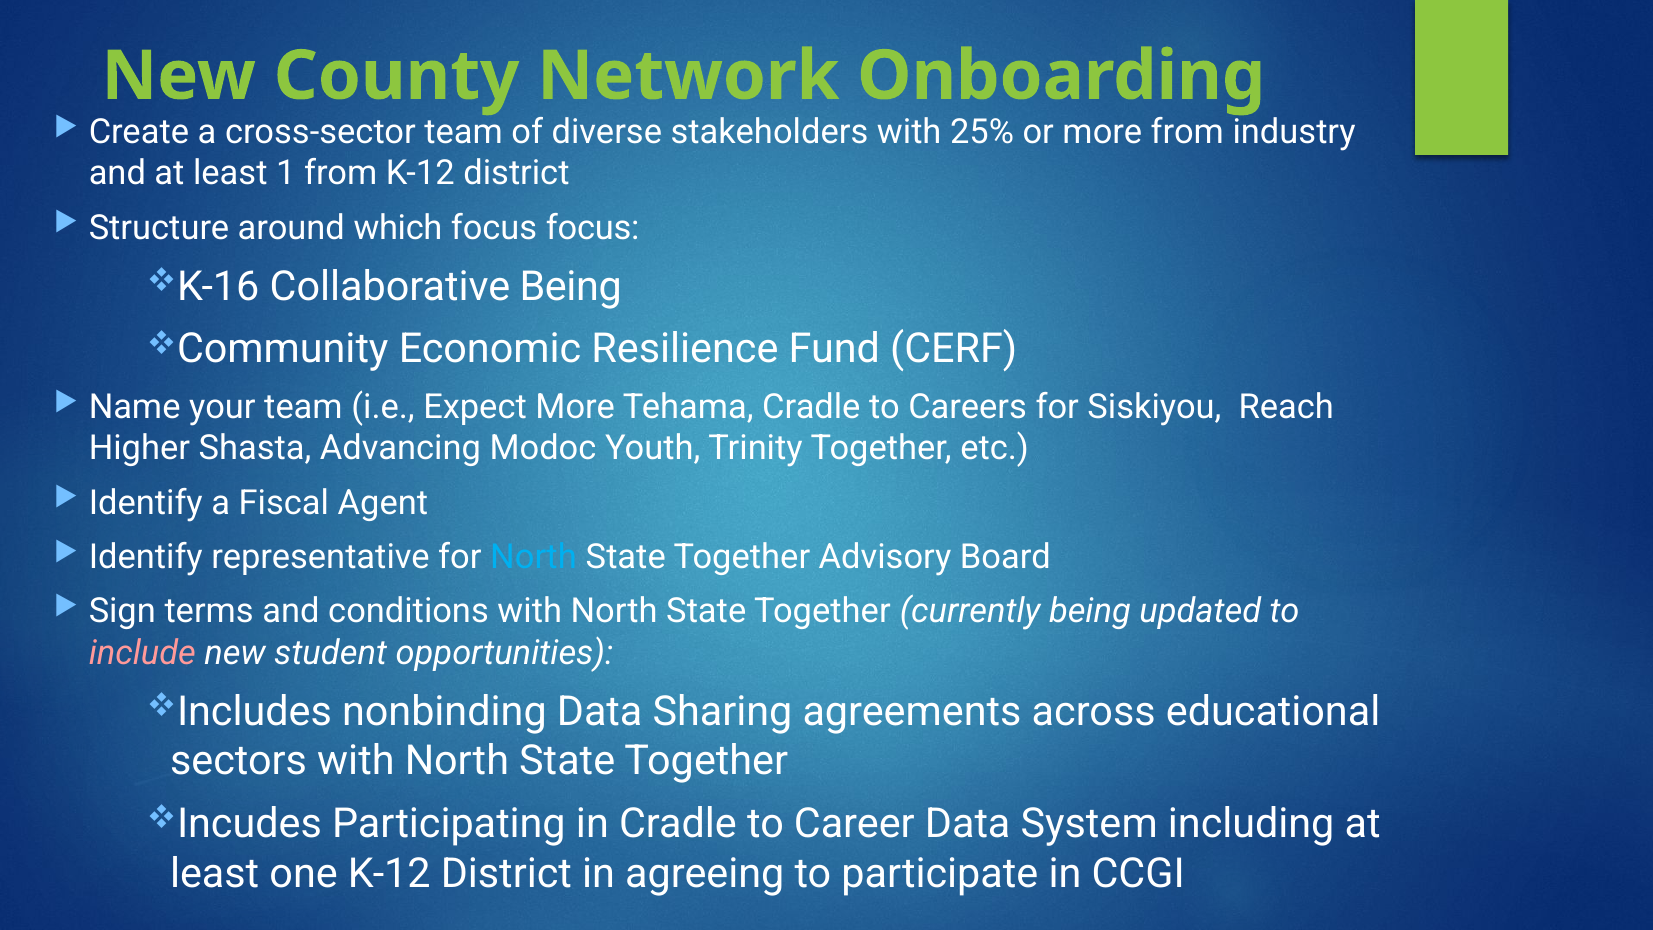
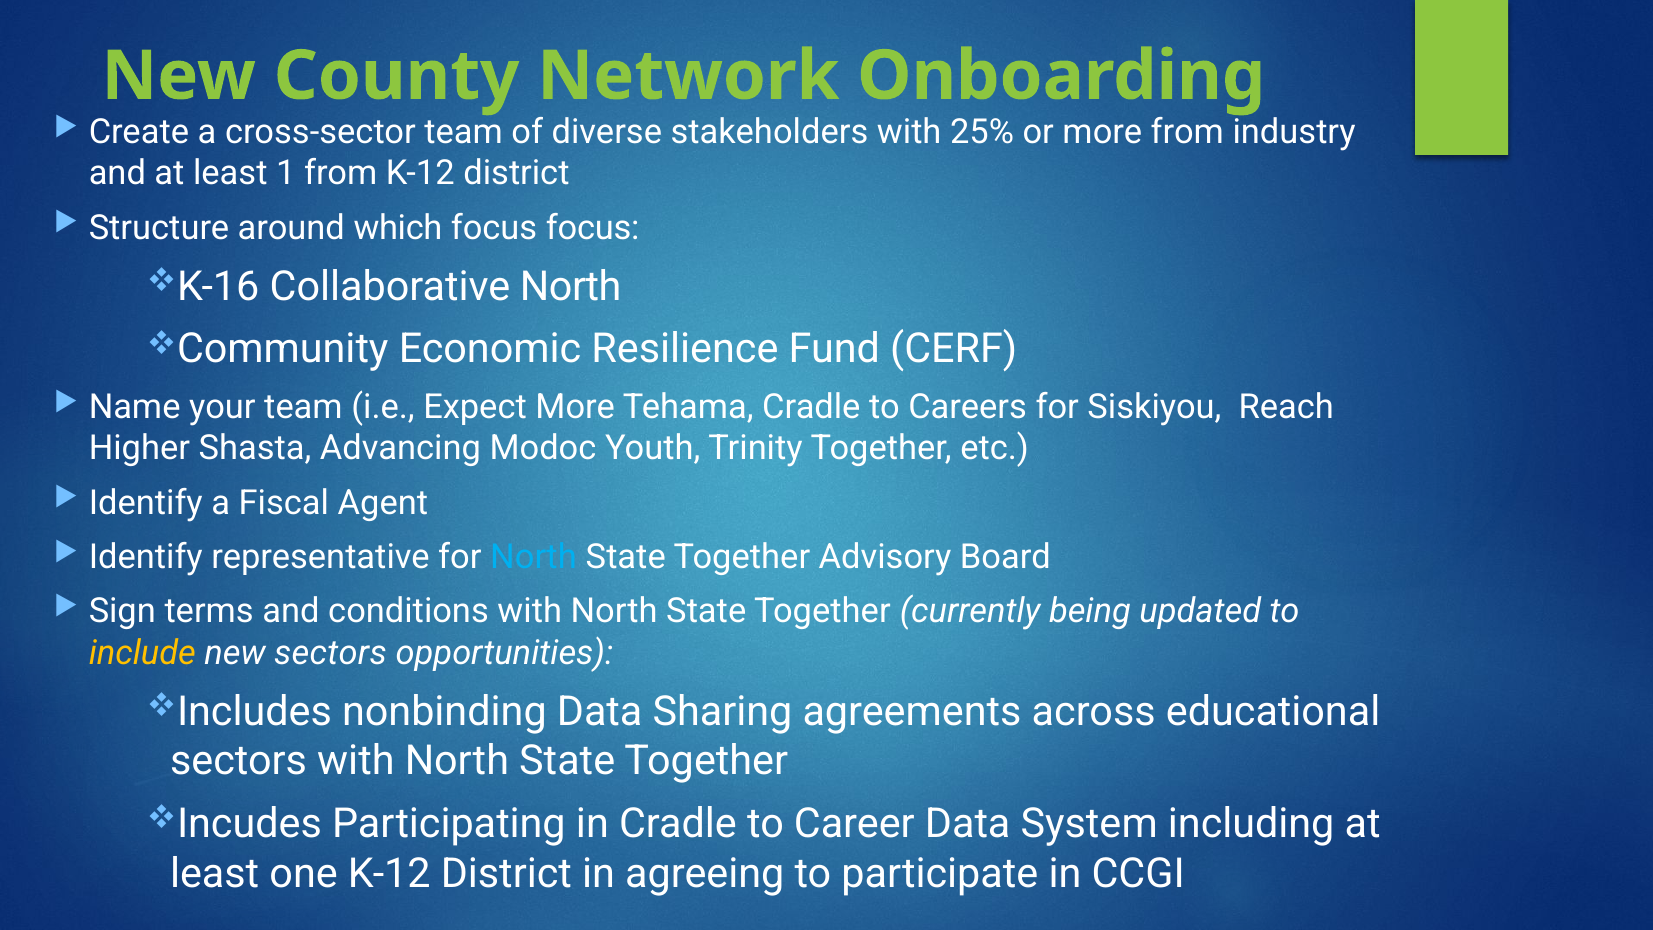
Collaborative Being: Being -> North (571, 287)
include colour: pink -> yellow (142, 653)
new student: student -> sectors (330, 653)
